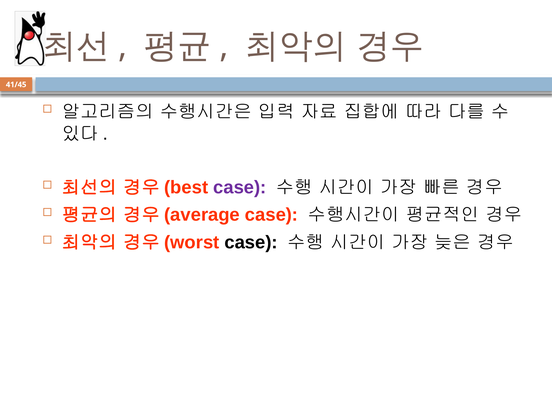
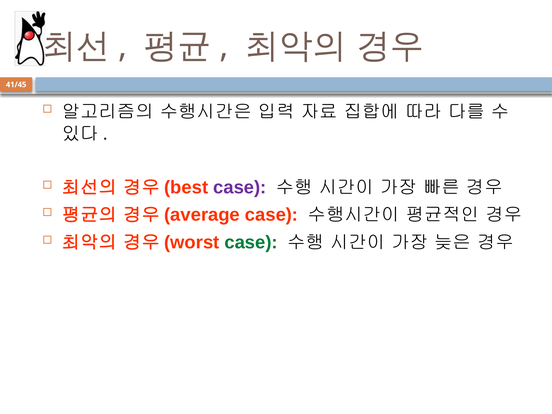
case colour: black -> green (251, 242)
